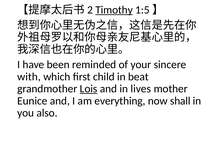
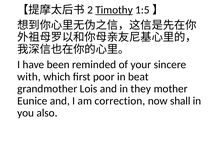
child: child -> poor (104, 77)
Lois underline: present -> none (89, 89)
lives: lives -> they (141, 89)
everything: everything -> correction (120, 101)
